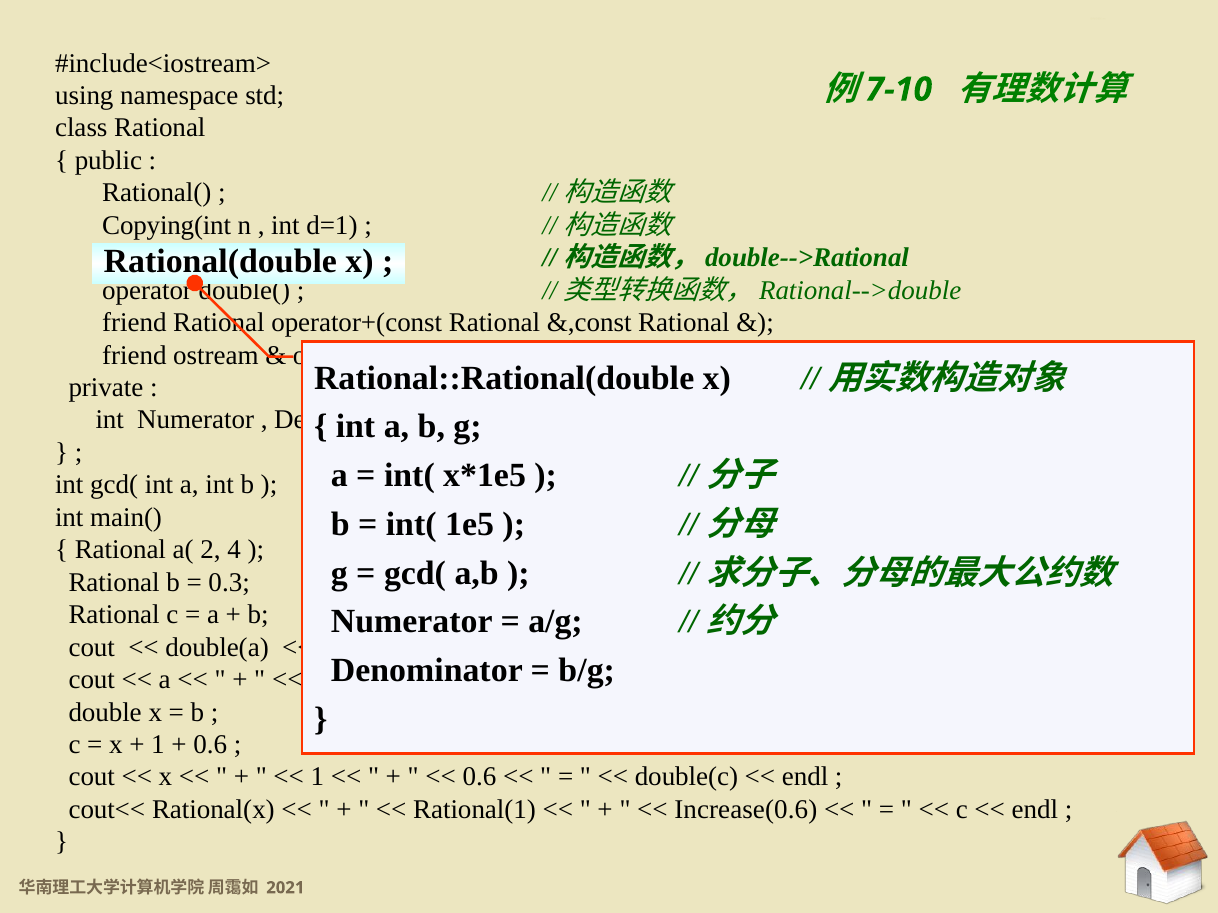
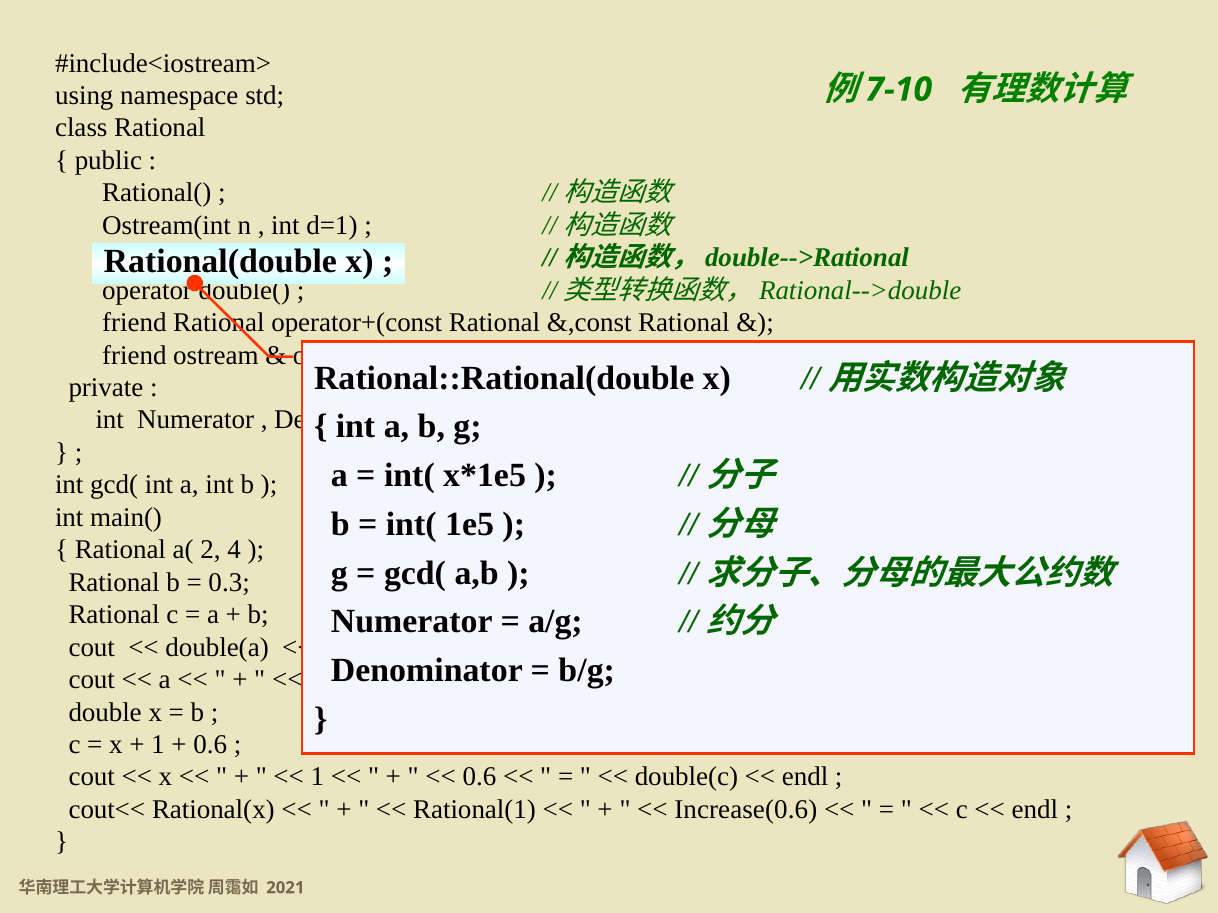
Copying(int: Copying(int -> Ostream(int (167, 226)
